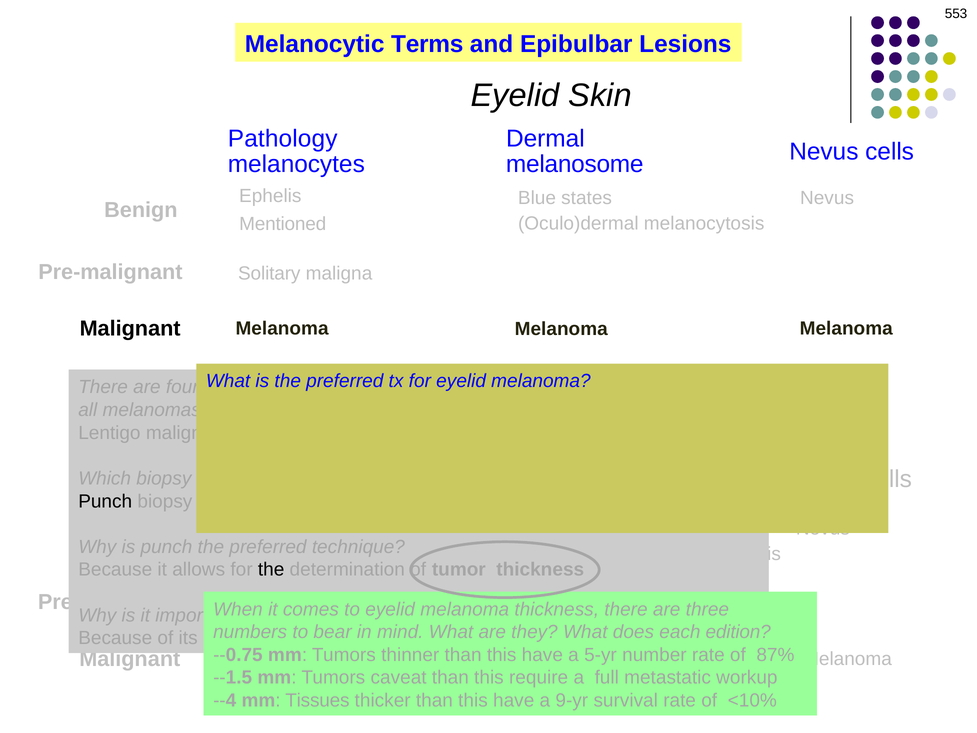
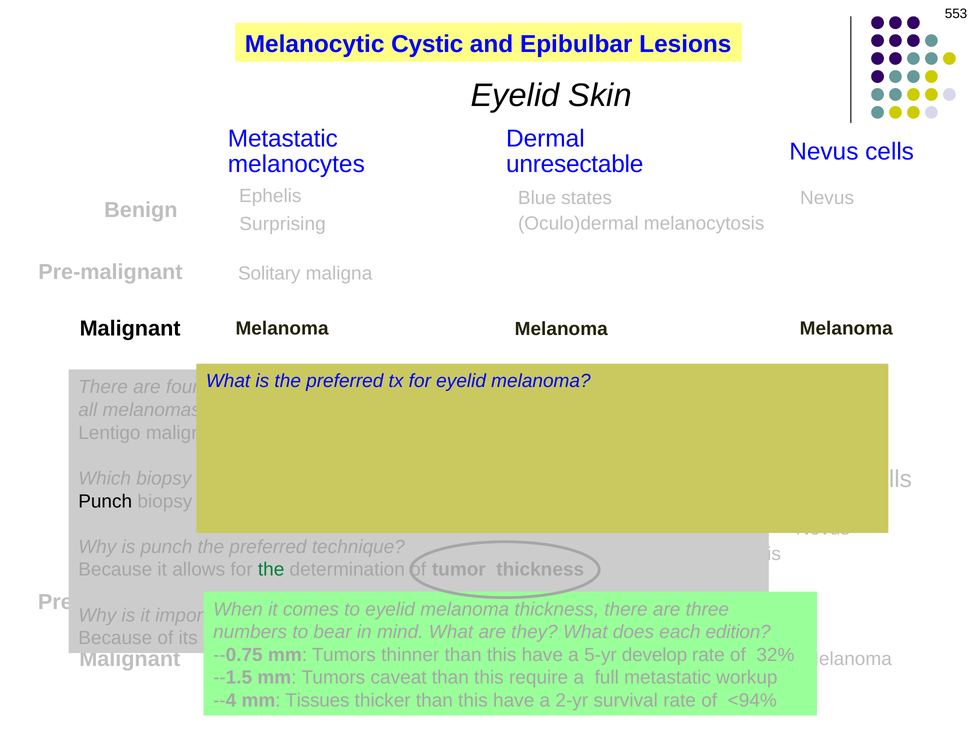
Terms: Terms -> Cystic (427, 44)
Pathology: Pathology -> Metastatic (283, 139)
melanosome: melanosome -> unresectable (575, 164)
Mentioned: Mentioned -> Surprising (283, 224)
the colour: black -> green (271, 570)
number: number -> develop (655, 655)
87%: 87% -> 32% (775, 655)
9-yr: 9-yr -> 2-yr (572, 700)
<10%: <10% -> <94% (752, 700)
